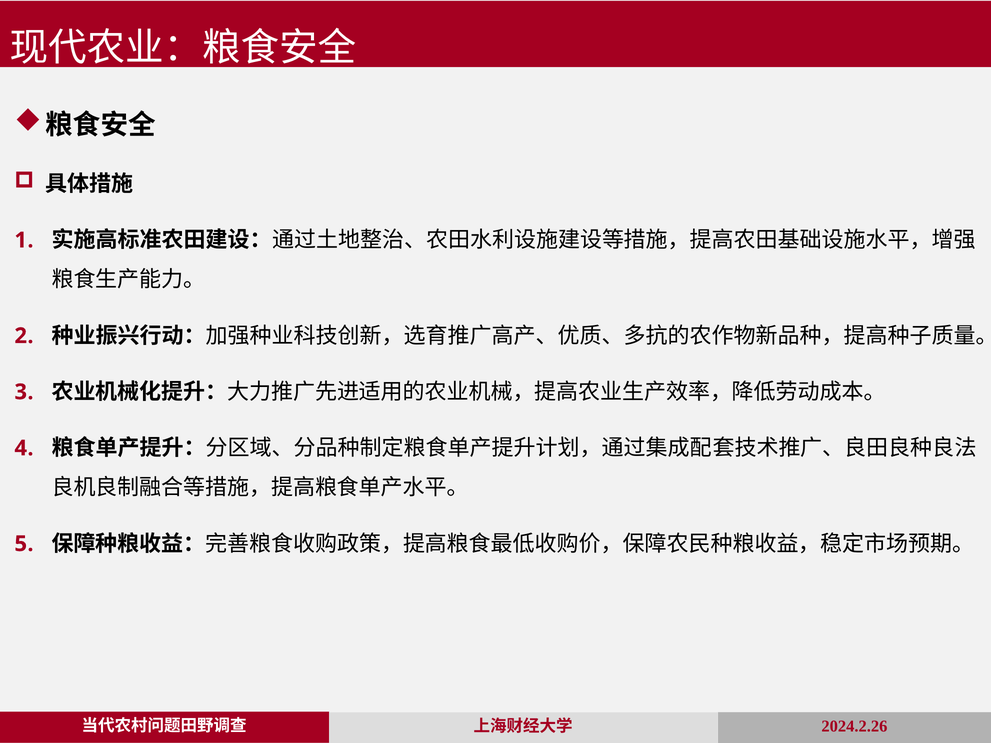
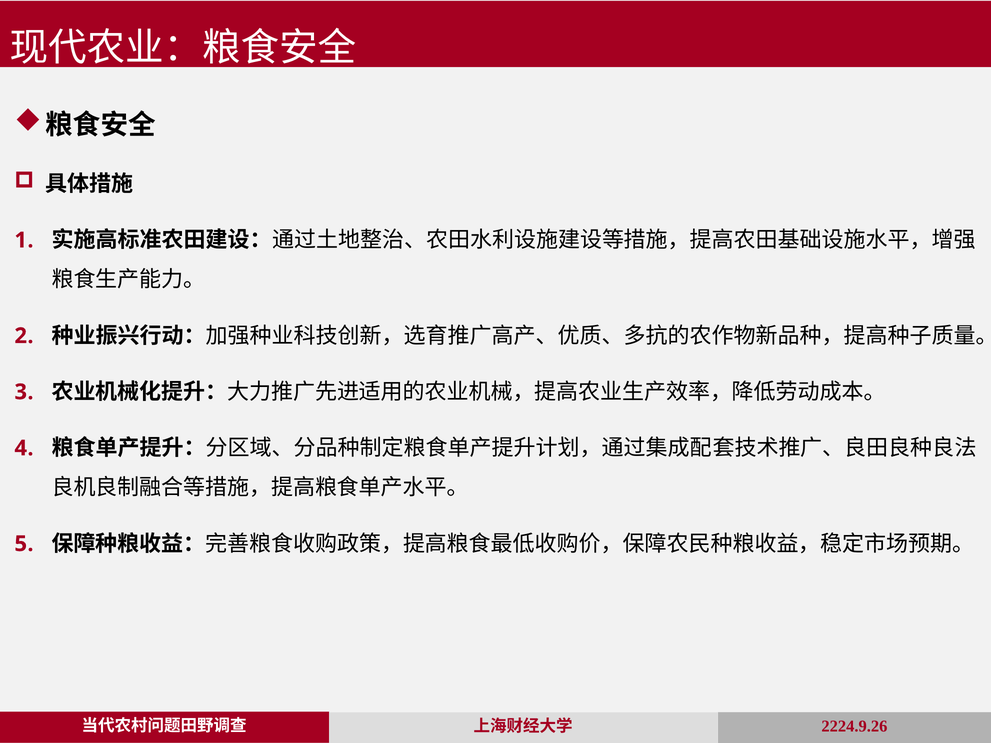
2024.2.26: 2024.2.26 -> 2224.9.26 (854, 726)
